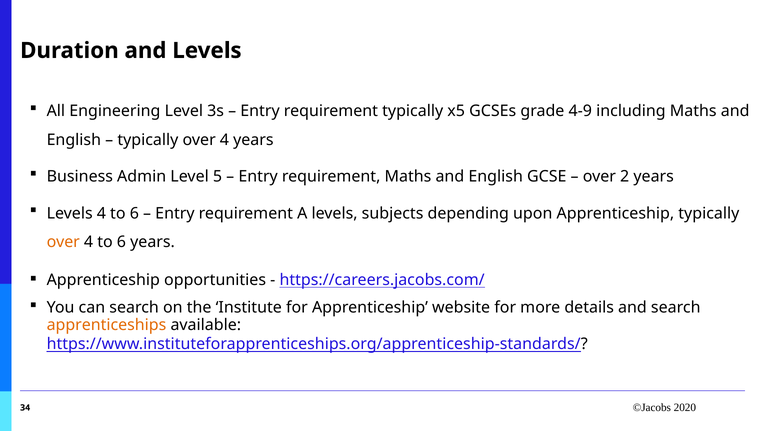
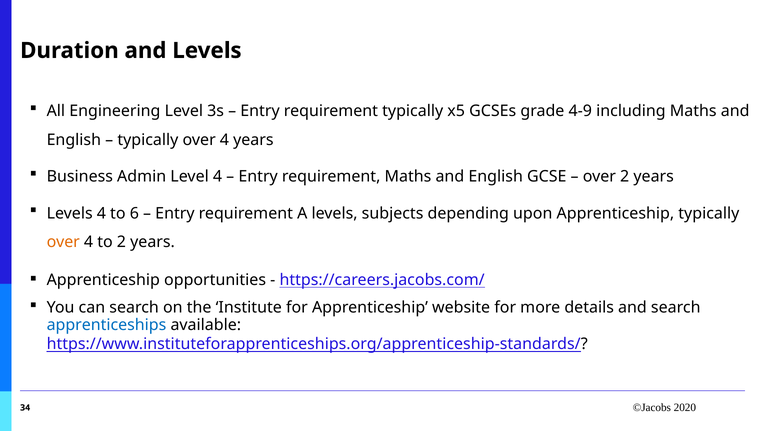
Level 5: 5 -> 4 (217, 177)
6: 6 -> 2 (121, 242)
apprenticeships colour: orange -> blue (106, 325)
